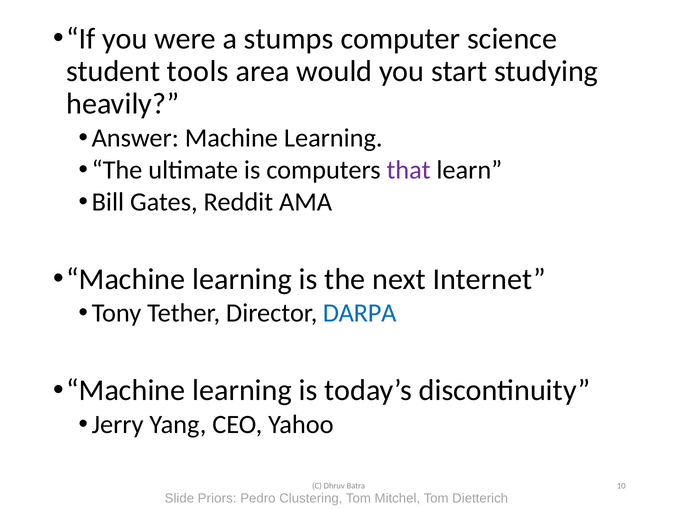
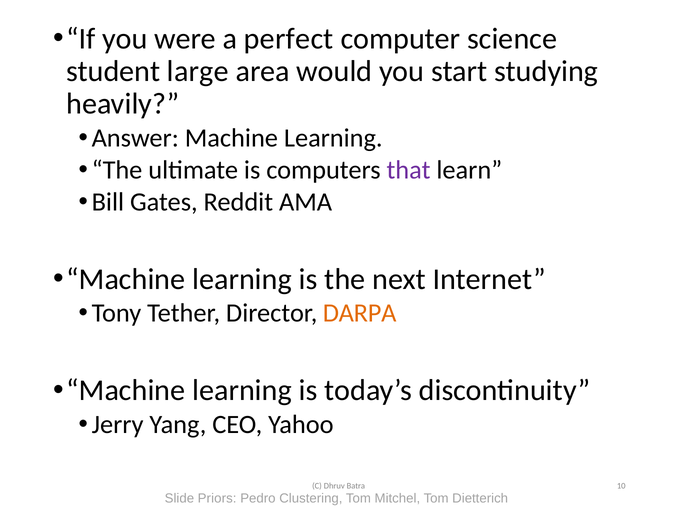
stumps: stumps -> perfect (289, 39)
tools: tools -> large (198, 71)
DARPA colour: blue -> orange (360, 313)
